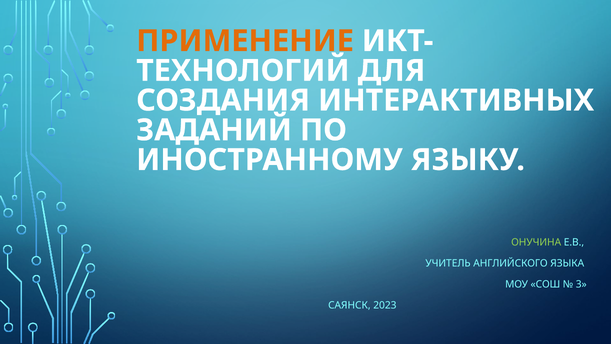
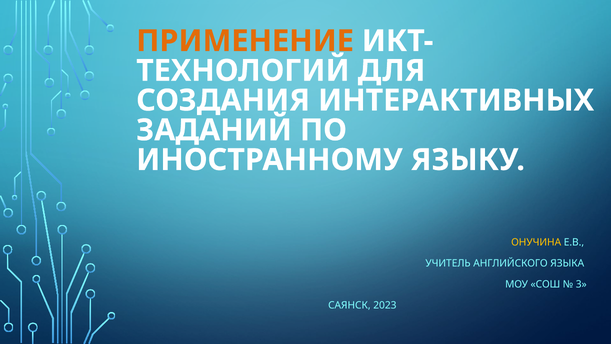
ОНУЧИНА colour: light green -> yellow (536, 242)
